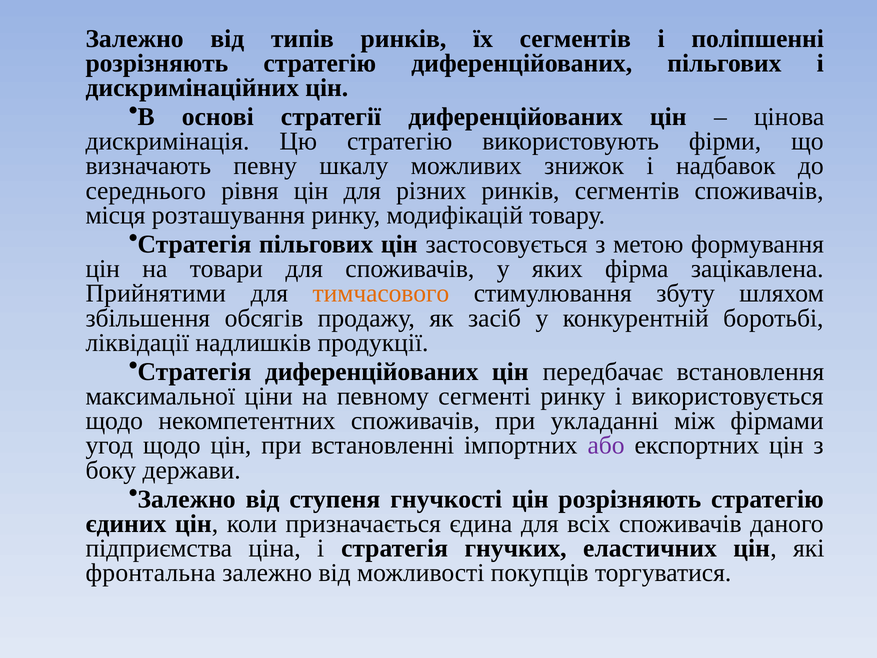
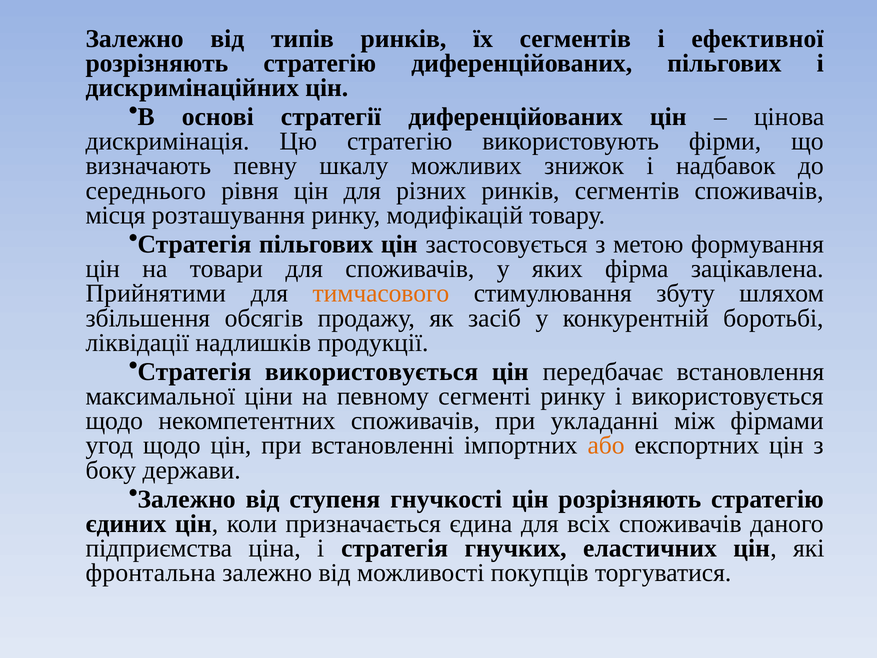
поліпшенні: поліпшенні -> ефективної (758, 39)
Стратегія диференційованих: диференційованих -> використовується (372, 372)
або colour: purple -> orange (606, 445)
